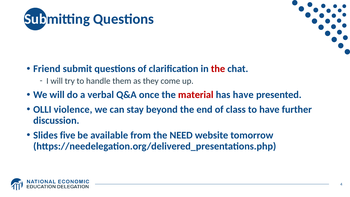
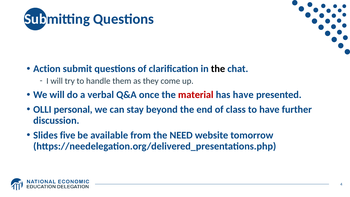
Friend: Friend -> Action (47, 69)
the colour: red -> black (218, 69)
violence: violence -> personal (73, 109)
